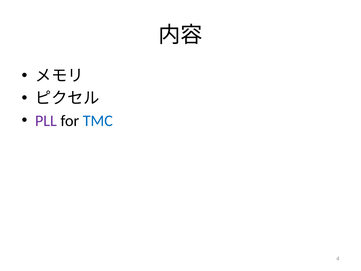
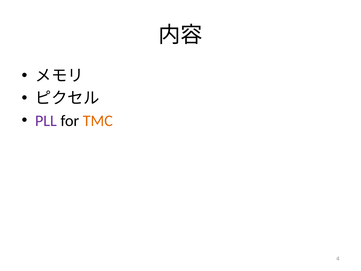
TMC colour: blue -> orange (98, 121)
